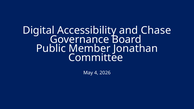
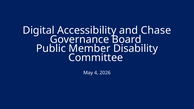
Jonathan: Jonathan -> Disability (136, 49)
